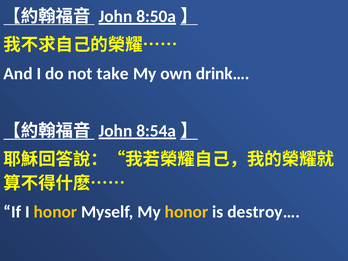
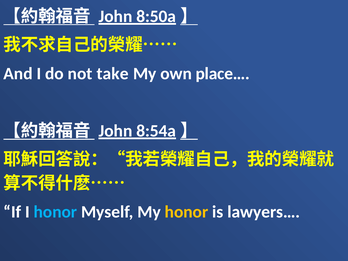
drink…: drink… -> place… (223, 74)
honor colour: yellow -> light blue (55, 212)
destroy…: destroy… -> lawyers… (264, 212)
